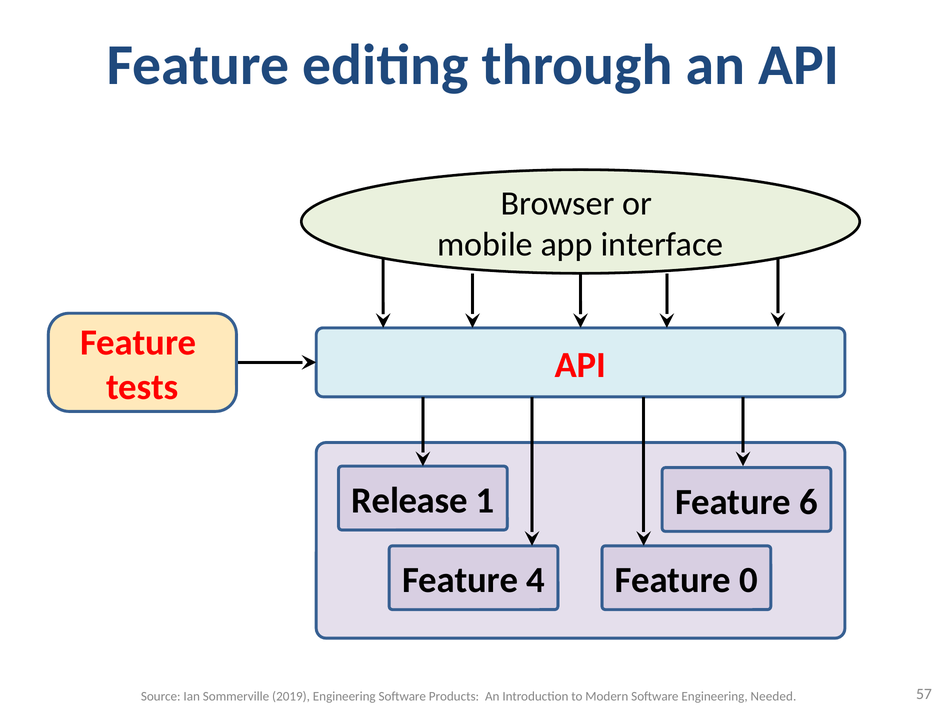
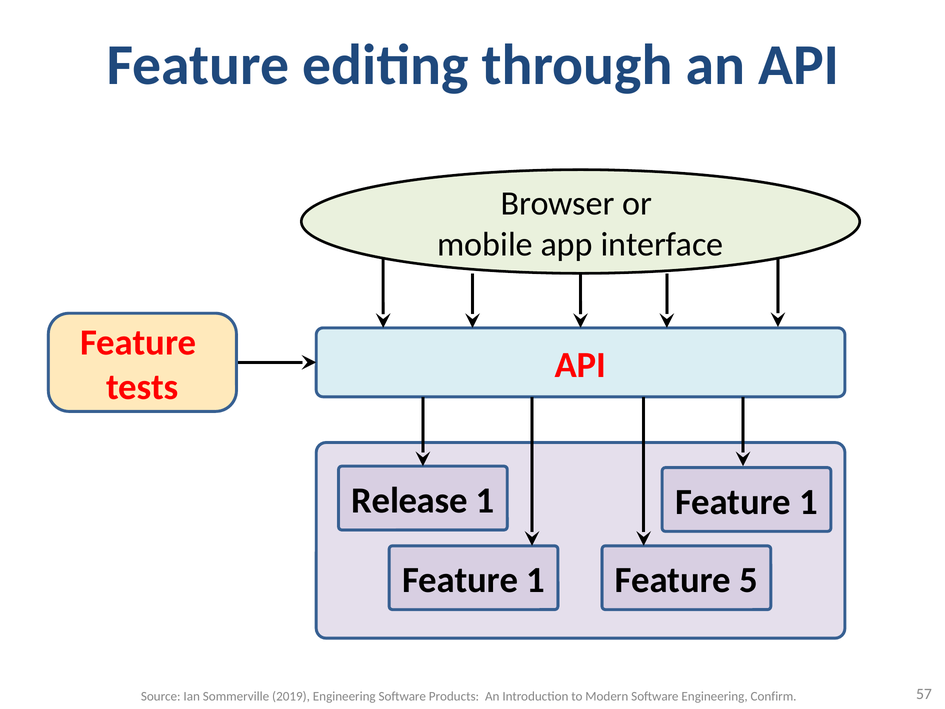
6: 6 -> 1 (809, 502)
4: 4 -> 1 (536, 580)
0: 0 -> 5 (748, 580)
Needed: Needed -> Confirm (774, 696)
